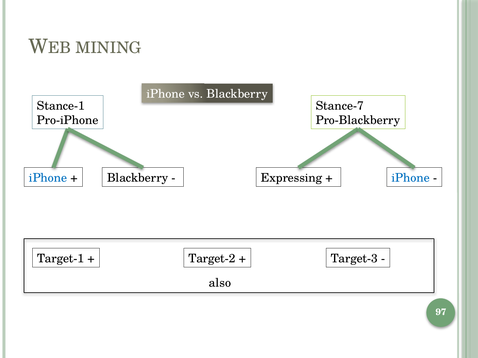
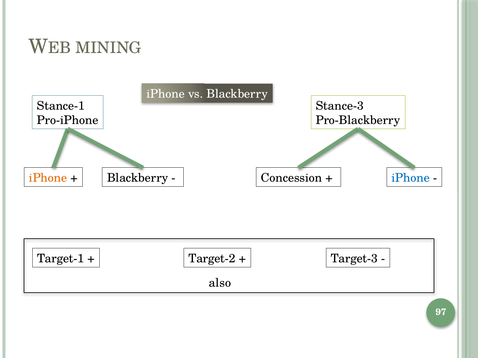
Stance-7: Stance-7 -> Stance-3 (340, 106)
iPhone colour: blue -> orange (48, 178)
Expressing: Expressing -> Concession (292, 178)
